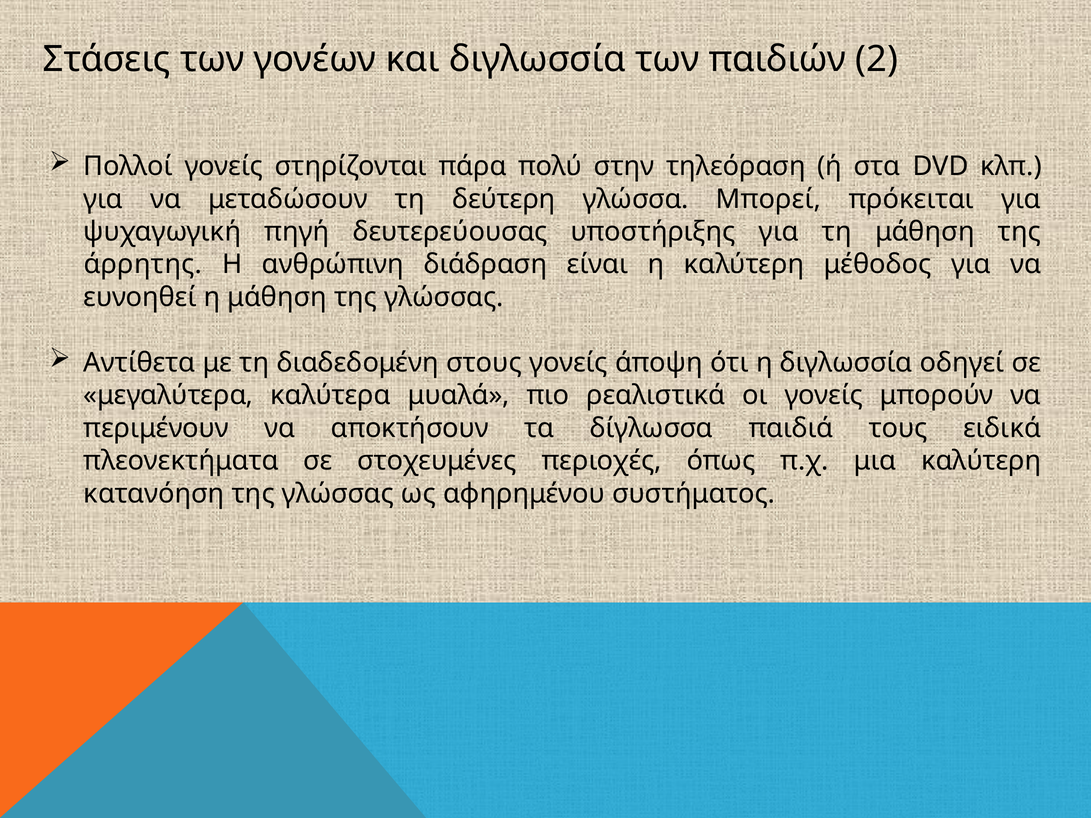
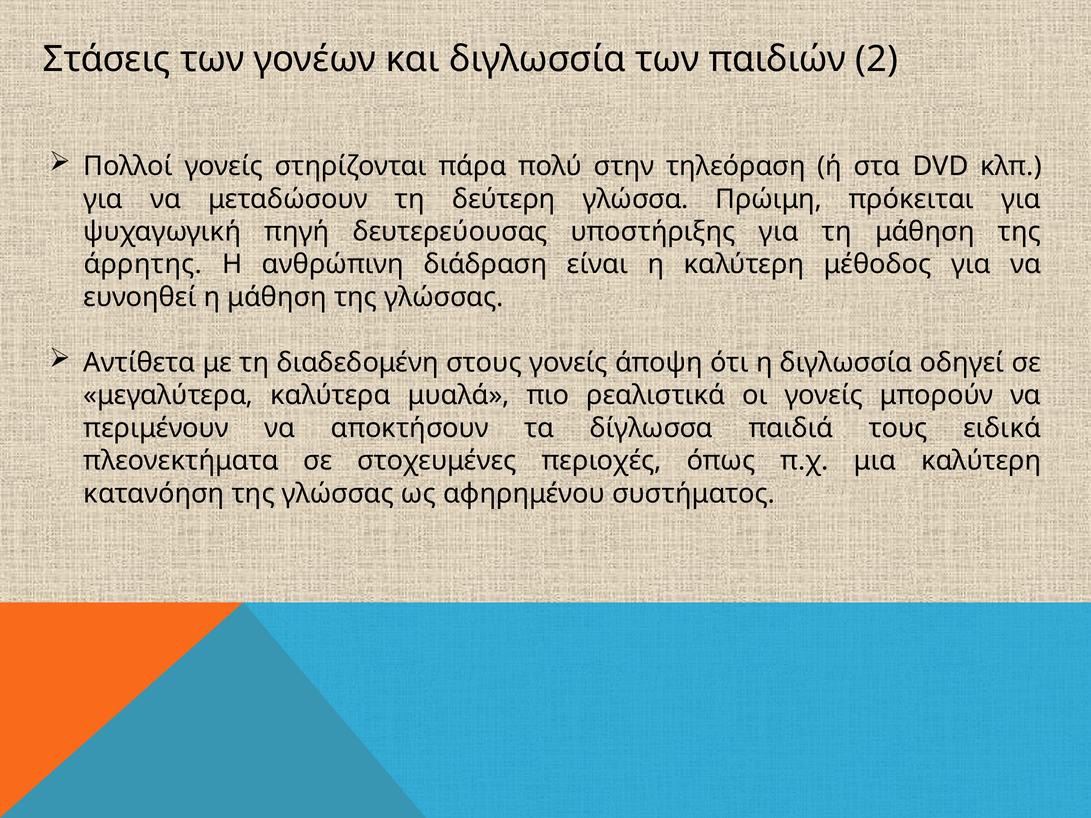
Μπορεί: Μπορεί -> Πρώιμη (769, 199)
